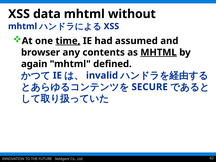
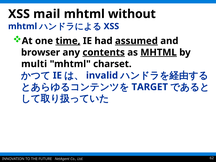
data: data -> mail (47, 14)
assumed underline: none -> present (136, 41)
contents underline: none -> present (104, 52)
again: again -> multi (34, 64)
defined: defined -> charset (112, 64)
SECURE: SECURE -> TARGET (150, 87)
